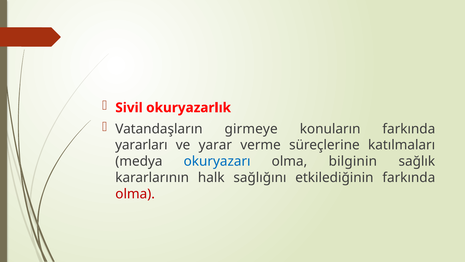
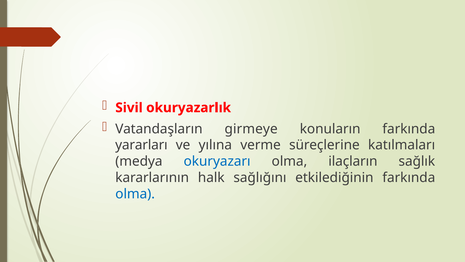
yarar: yarar -> yılına (215, 145)
bilginin: bilginin -> ilaçların (353, 161)
olma colour: red -> blue (135, 194)
